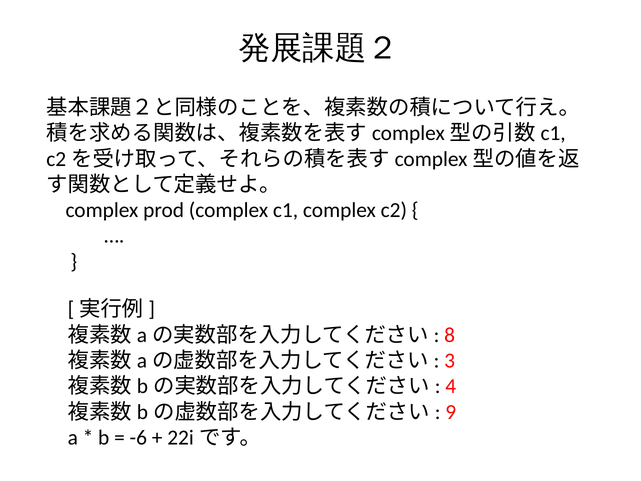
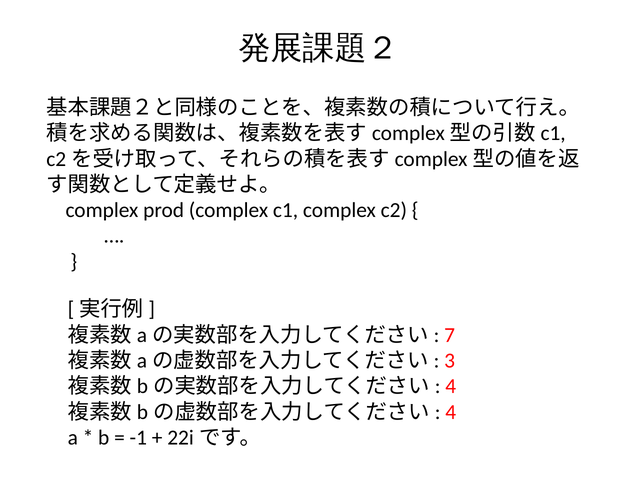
8: 8 -> 7 (450, 335)
9: 9 -> 4 (451, 412)
-6: -6 -> -1 (138, 437)
